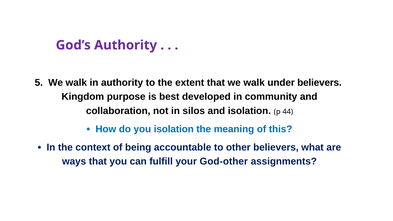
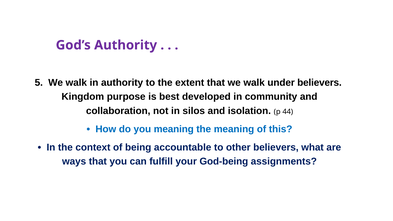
you isolation: isolation -> meaning (174, 129)
God-other: God-other -> God-being (224, 162)
